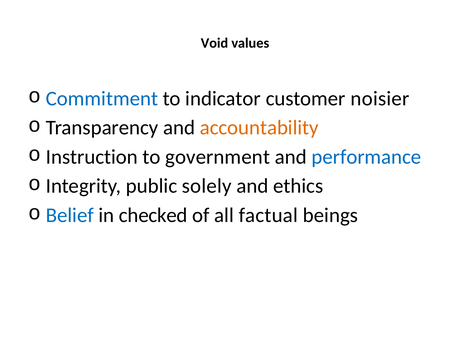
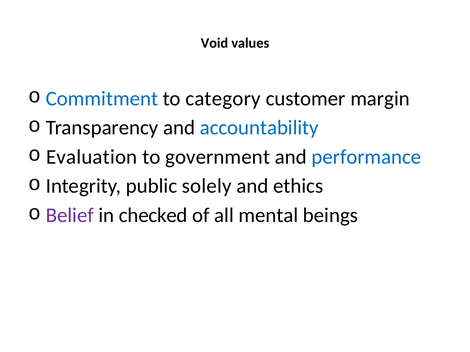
indicator: indicator -> category (223, 99)
noisier: noisier -> margin (380, 99)
accountability colour: orange -> blue (259, 128)
Instruction: Instruction -> Evaluation (92, 157)
Belief colour: blue -> purple (70, 216)
factual: factual -> mental (268, 216)
